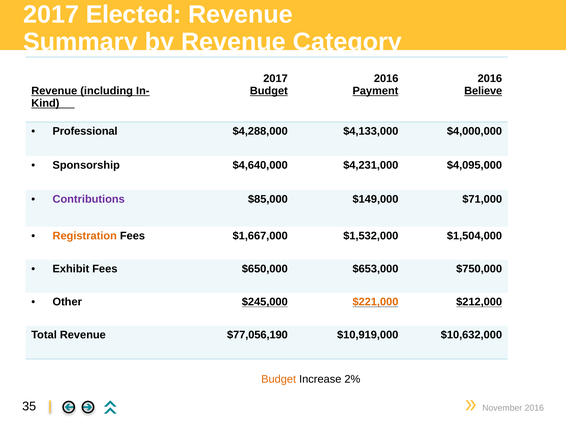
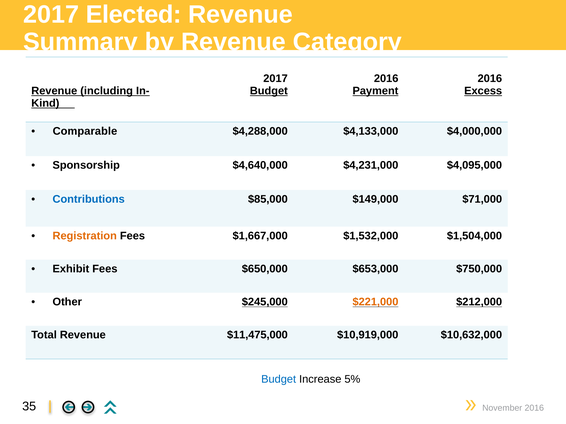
Believe: Believe -> Excess (483, 91)
Professional: Professional -> Comparable (85, 131)
Contributions colour: purple -> blue (89, 199)
$77,056,190: $77,056,190 -> $11,475,000 (257, 335)
Budget colour: orange -> blue (279, 380)
2%: 2% -> 5% (352, 380)
